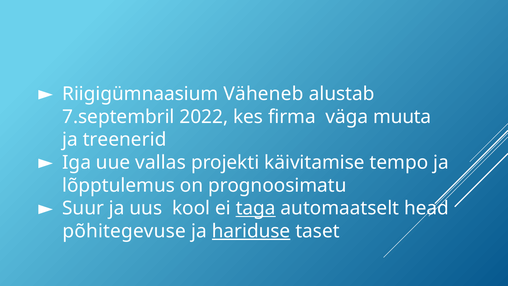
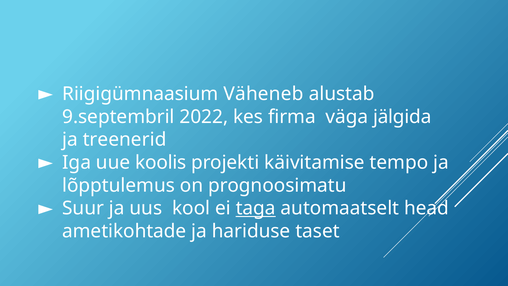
7.septembril: 7.septembril -> 9.septembril (118, 117)
muuta: muuta -> jälgida (402, 117)
vallas: vallas -> koolis (161, 162)
põhitegevuse: põhitegevuse -> ametikohtade (124, 231)
hariduse underline: present -> none (251, 231)
